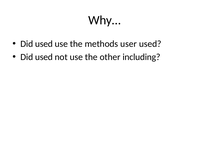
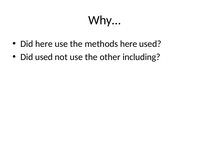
used: used -> here (44, 44)
methods user: user -> here (129, 44)
